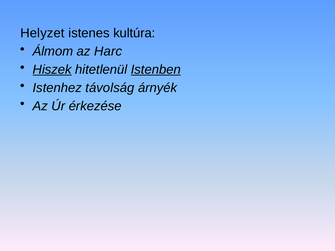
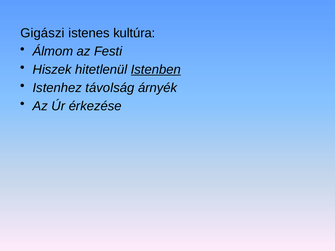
Helyzet: Helyzet -> Gigászi (42, 33)
Harc: Harc -> Festi (108, 51)
Hiszek underline: present -> none (52, 70)
